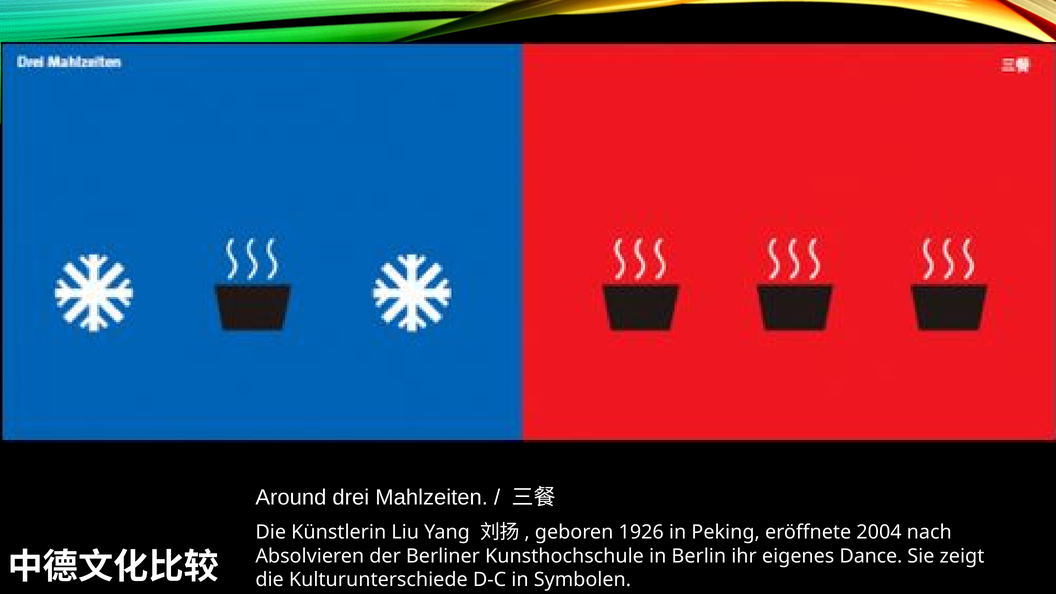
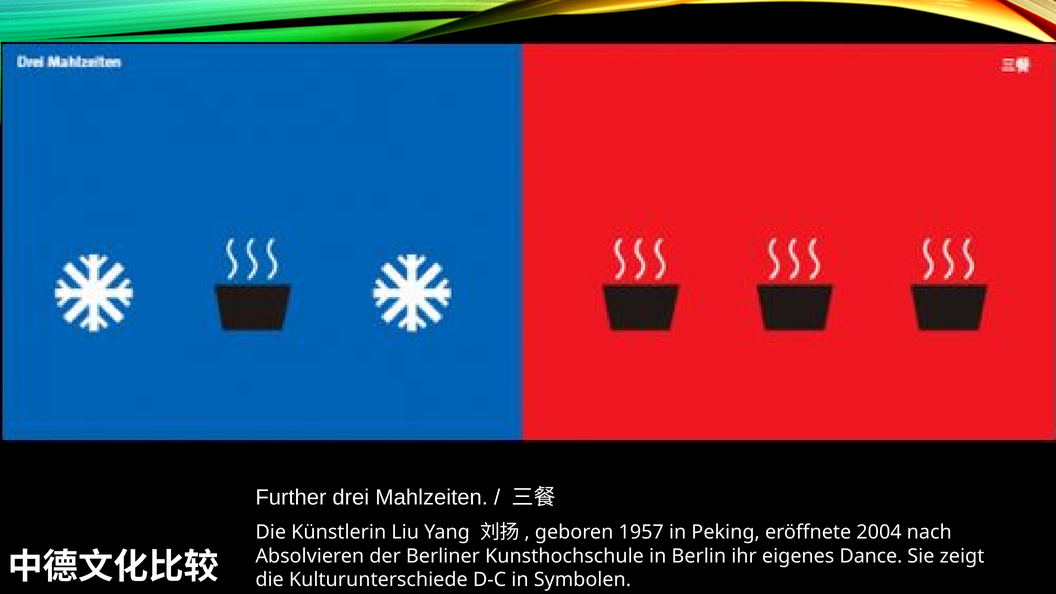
Around: Around -> Further (291, 497)
1926: 1926 -> 1957 (641, 532)
